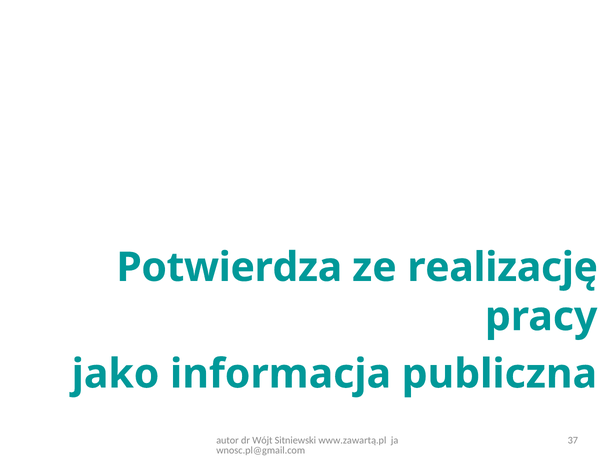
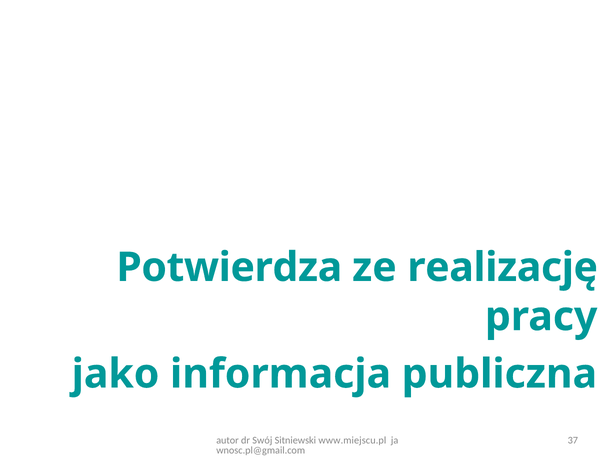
Wójt: Wójt -> Swój (262, 440)
www.zawartą.pl: www.zawartą.pl -> www.miejscu.pl (352, 440)
